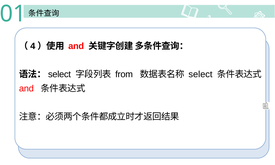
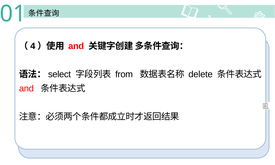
select: select -> delete (201, 74)
